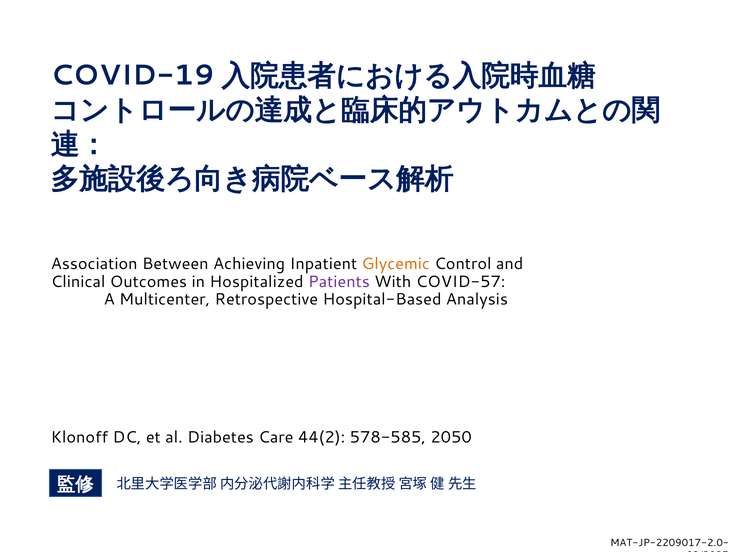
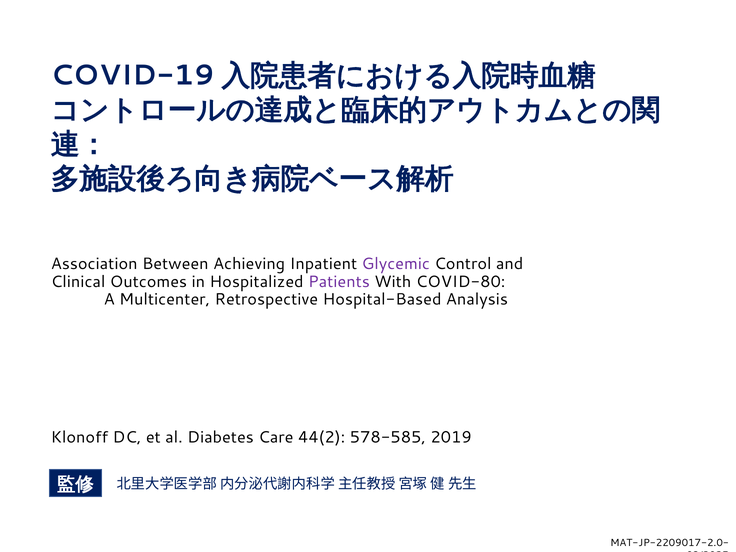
Glycemic colour: orange -> purple (396, 264)
COVID-57: COVID-57 -> COVID-80 (461, 282)
2050: 2050 -> 2019 (451, 437)
